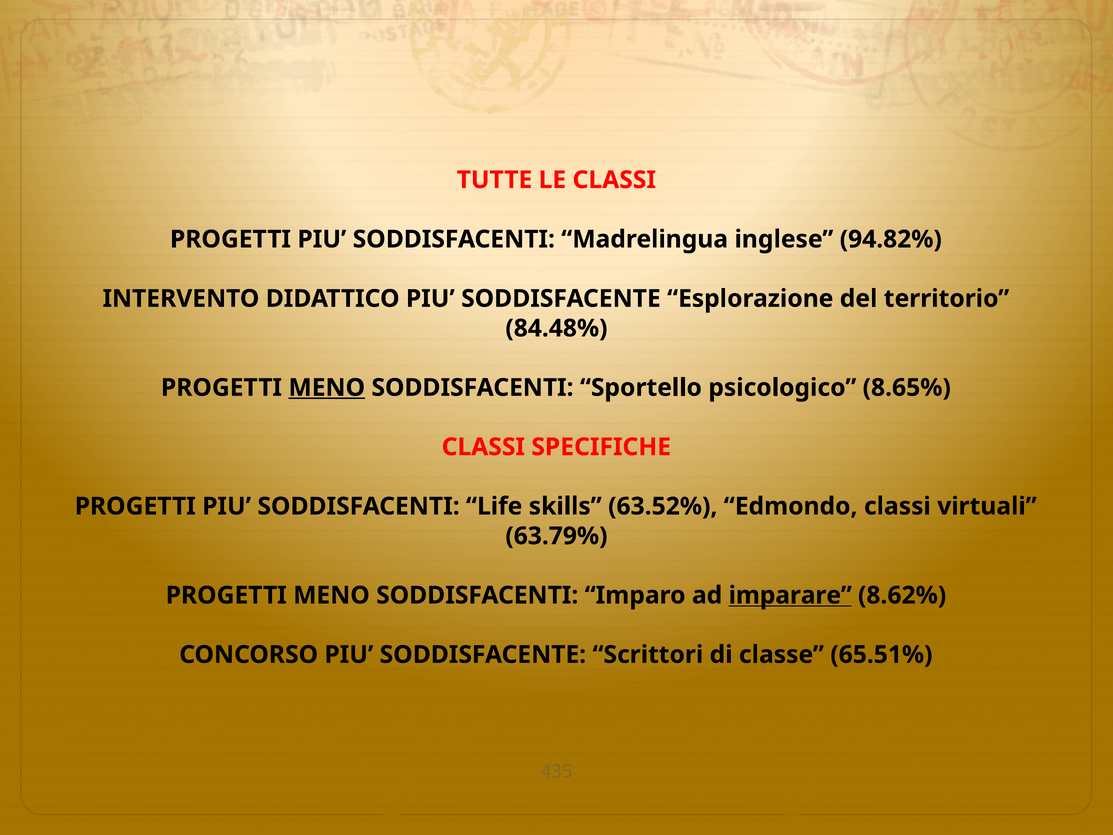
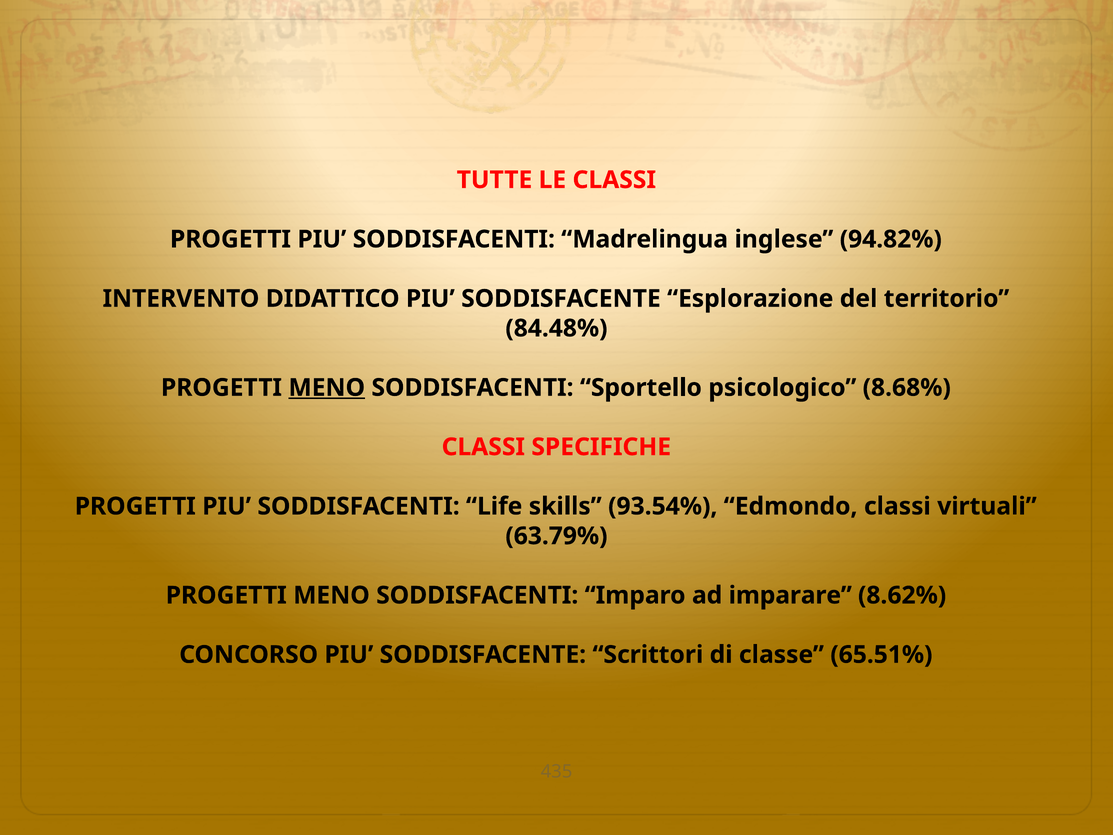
8.65%: 8.65% -> 8.68% (907, 388)
63.52%: 63.52% -> 93.54% (663, 506)
imparare underline: present -> none (790, 595)
